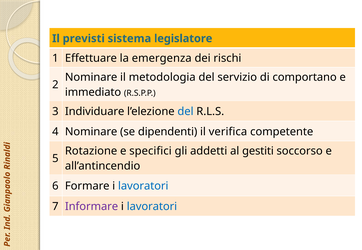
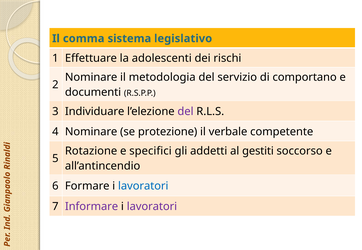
previsti: previsti -> comma (84, 39)
legislatore: legislatore -> legislativo (183, 39)
emergenza: emergenza -> adolescenti (162, 58)
immediato: immediato -> documenti (93, 93)
del colour: blue -> purple (185, 112)
dipendenti: dipendenti -> protezione (168, 132)
verifica: verifica -> verbale (228, 132)
lavoratori colour: blue -> purple (152, 207)
